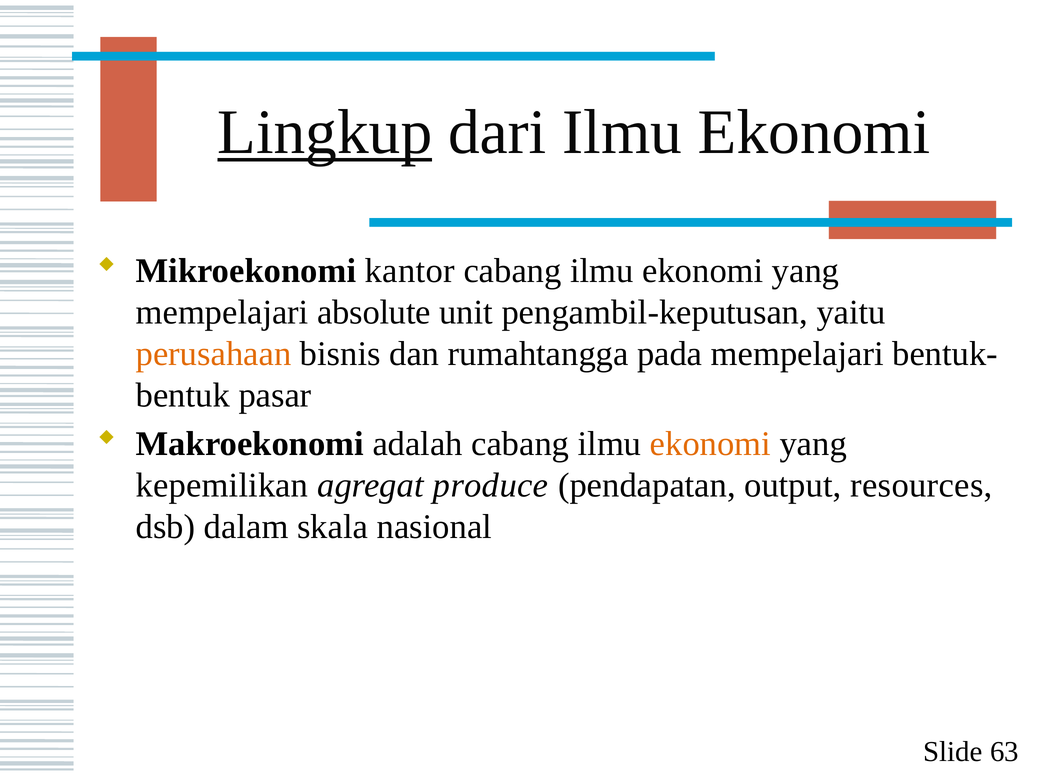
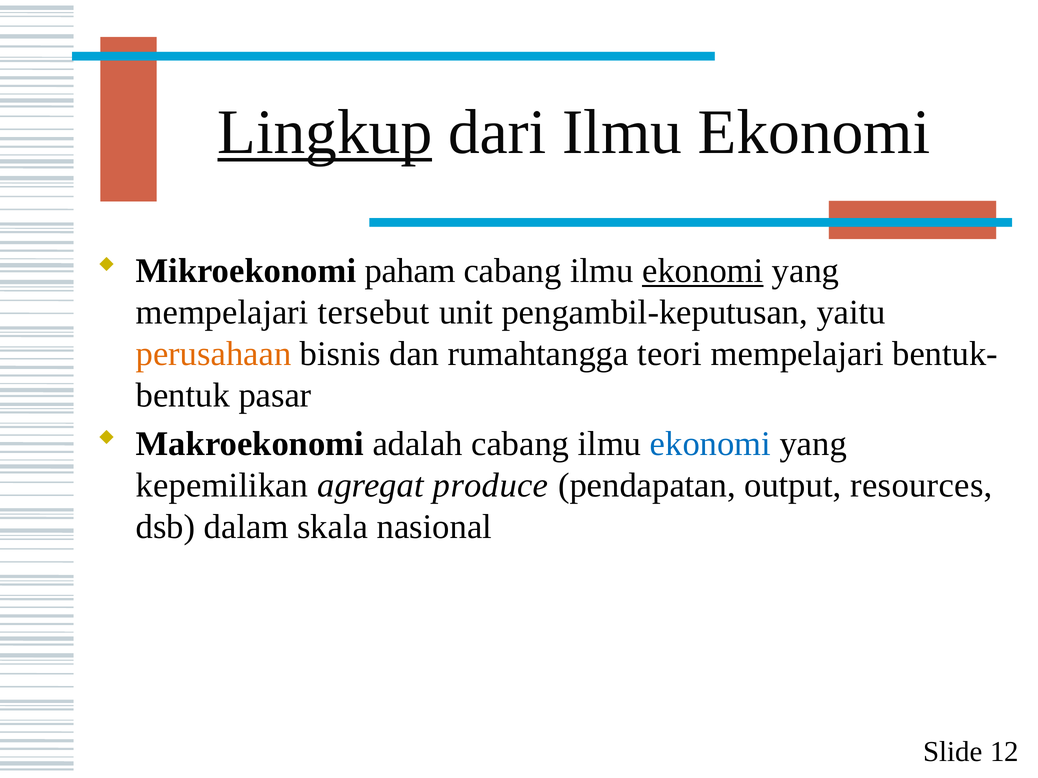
kantor: kantor -> paham (410, 271)
ekonomi underline: none -> present (703, 271)
absolute: absolute -> tersebut (374, 313)
pada: pada -> teori (669, 354)
ekonomi colour: orange -> blue (710, 444)
63: 63 -> 12 (1004, 752)
